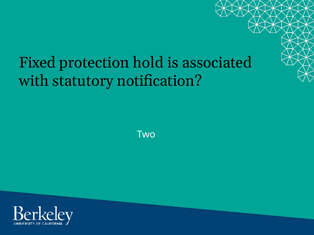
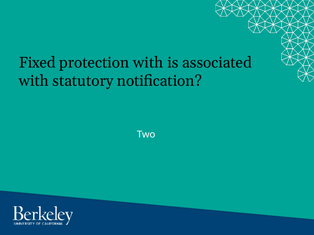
protection hold: hold -> with (148, 63)
